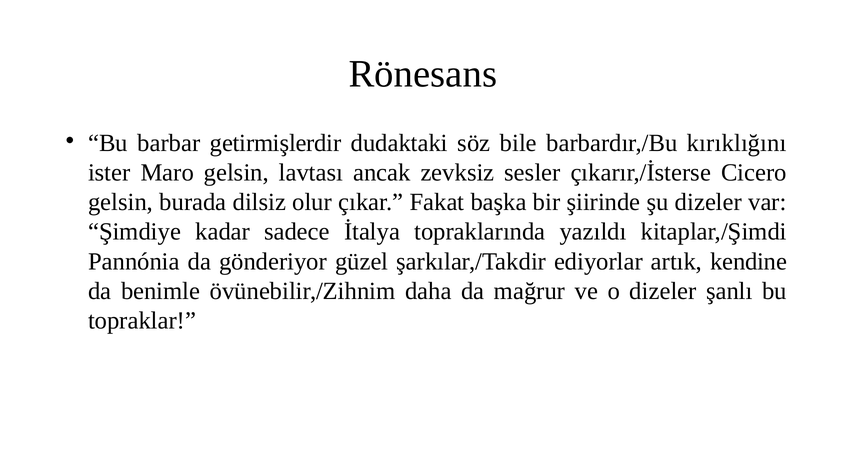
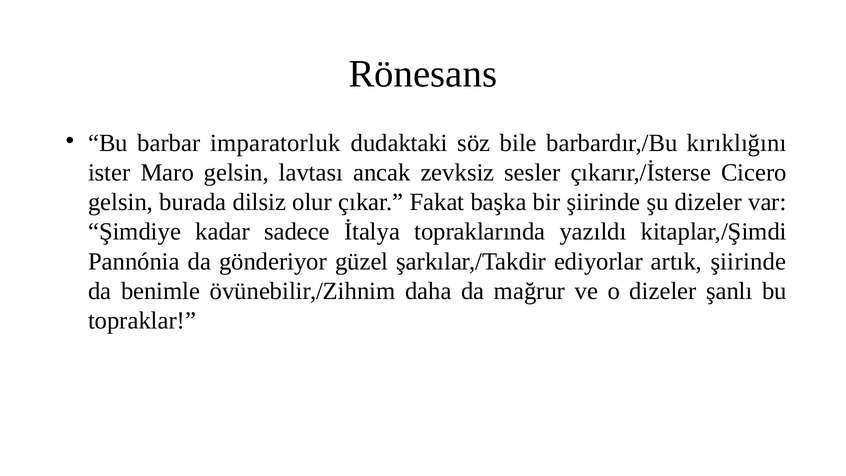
getirmişlerdir: getirmişlerdir -> imparatorluk (275, 143)
artık kendine: kendine -> şiirinde (748, 261)
